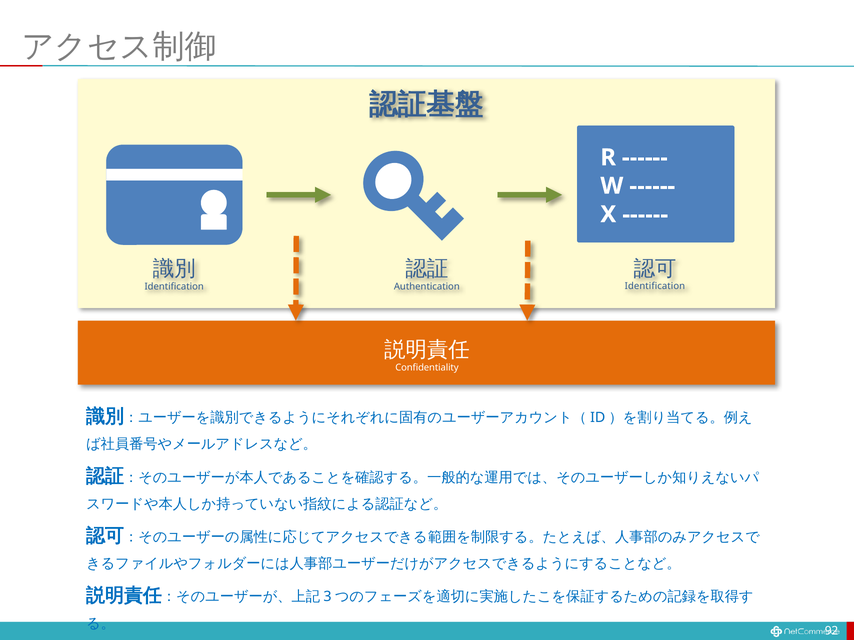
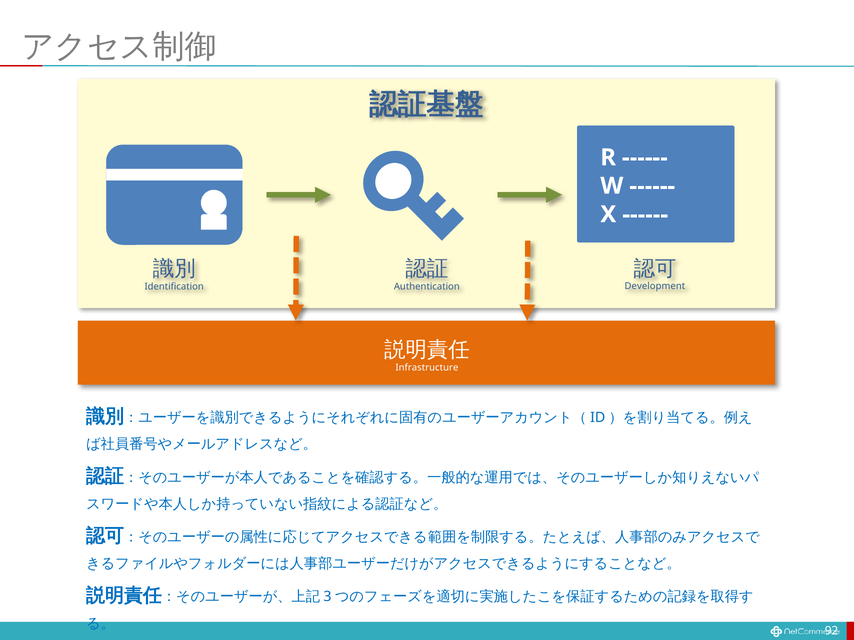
Identification: Identification -> Development (655, 286)
Confidentiality: Confidentiality -> Infrastructure (427, 368)
